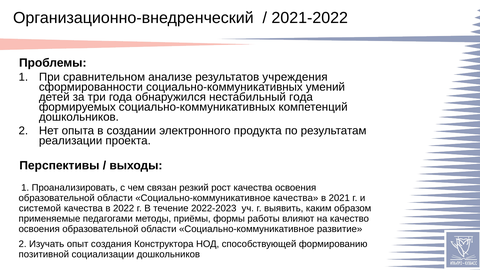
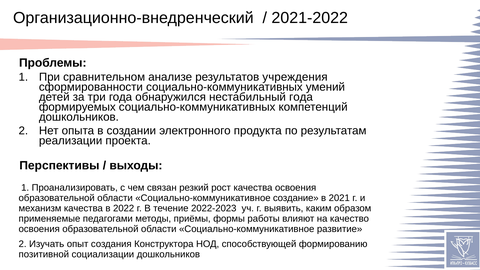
Социально-коммуникативное качества: качества -> создание (296, 198)
системой: системой -> механизм (40, 208)
